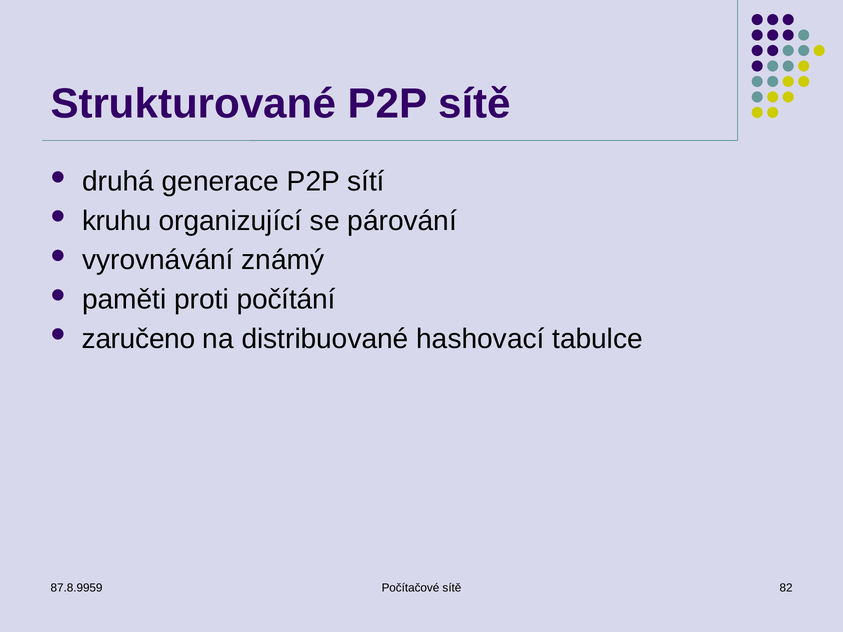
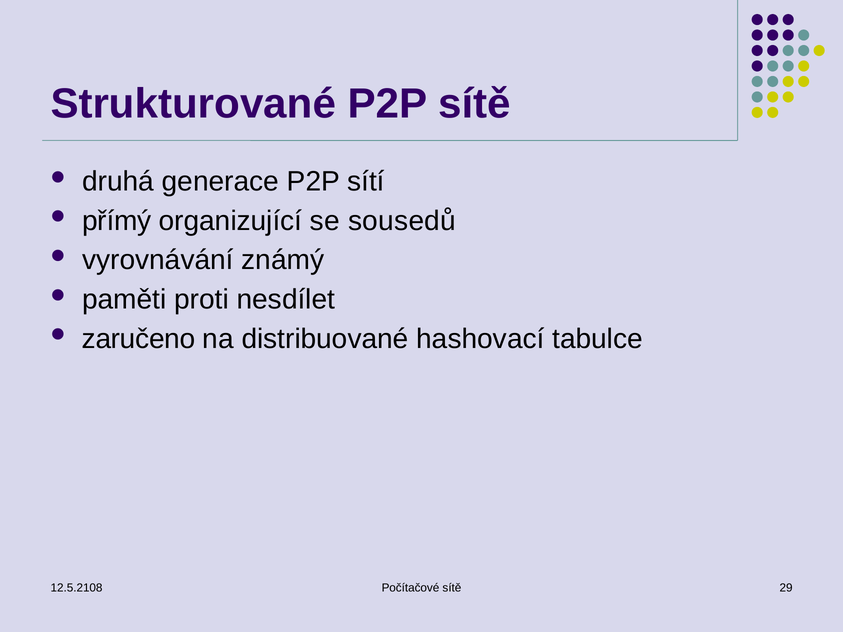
kruhu: kruhu -> přímý (117, 221)
párování: párování -> sousedů (402, 221)
počítání: počítání -> nesdílet (286, 300)
87.8.9959: 87.8.9959 -> 12.5.2108 (77, 588)
82: 82 -> 29 (786, 588)
